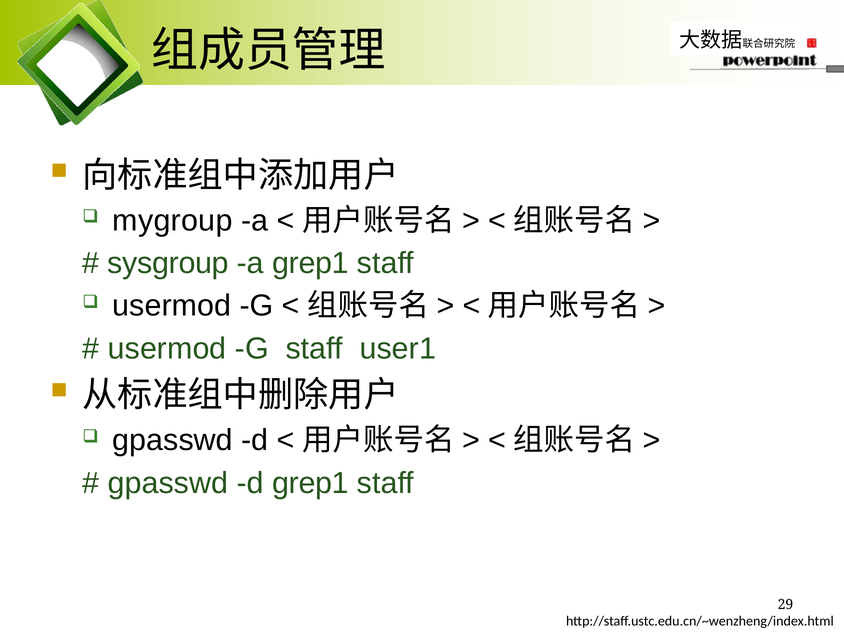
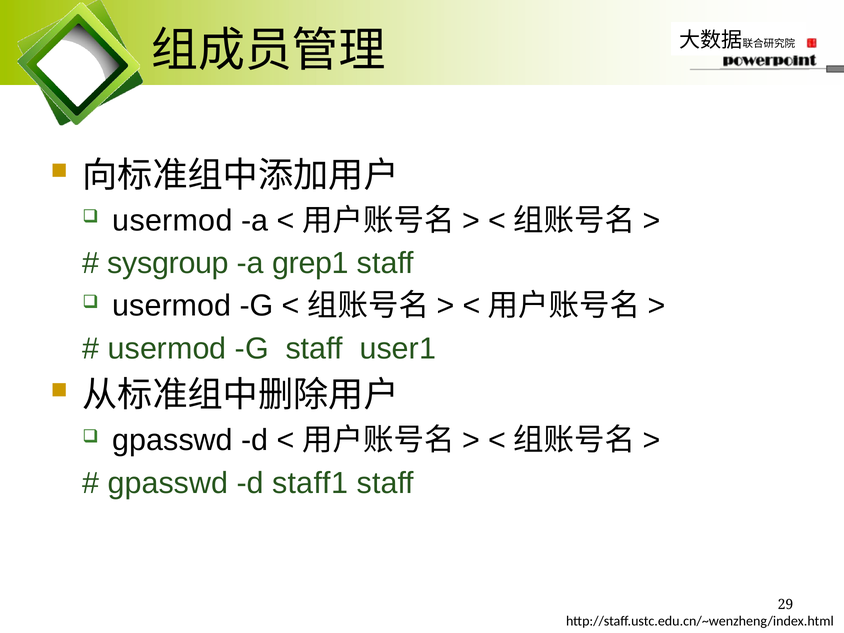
mygroup: mygroup -> usermod (172, 221)
d grep1: grep1 -> staff1 (310, 483)
